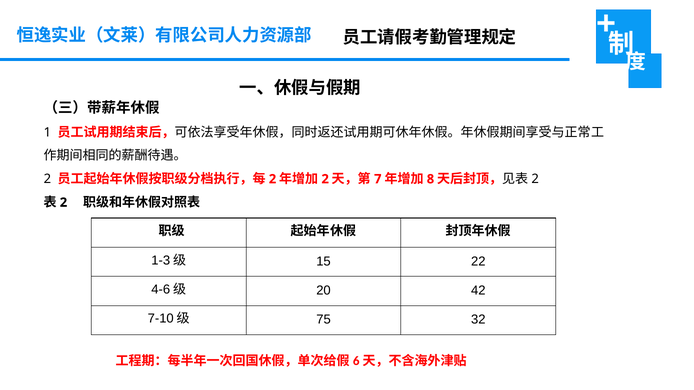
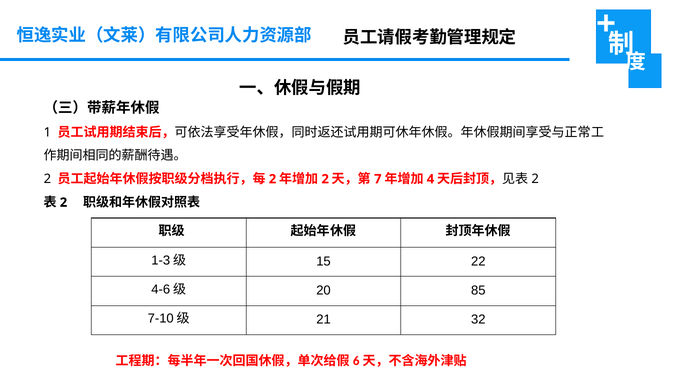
8: 8 -> 4 (430, 179)
42: 42 -> 85 (478, 291)
75: 75 -> 21 (324, 320)
